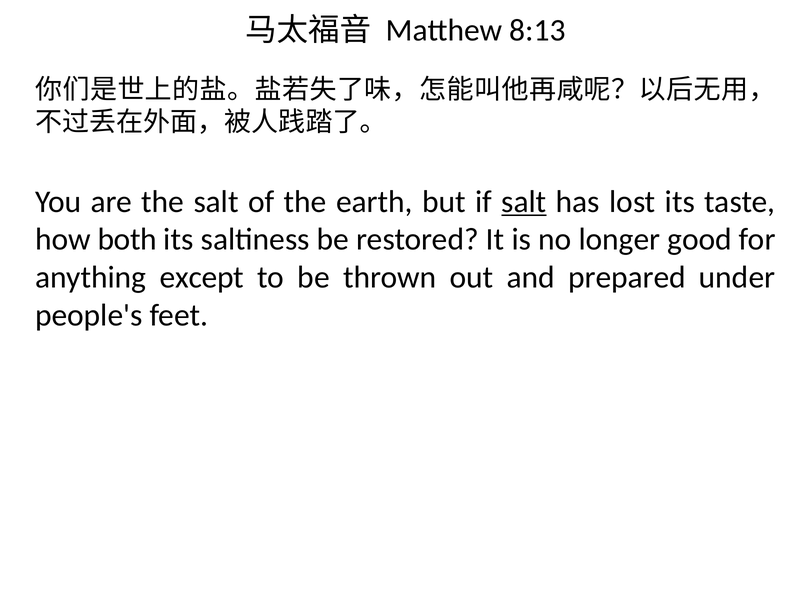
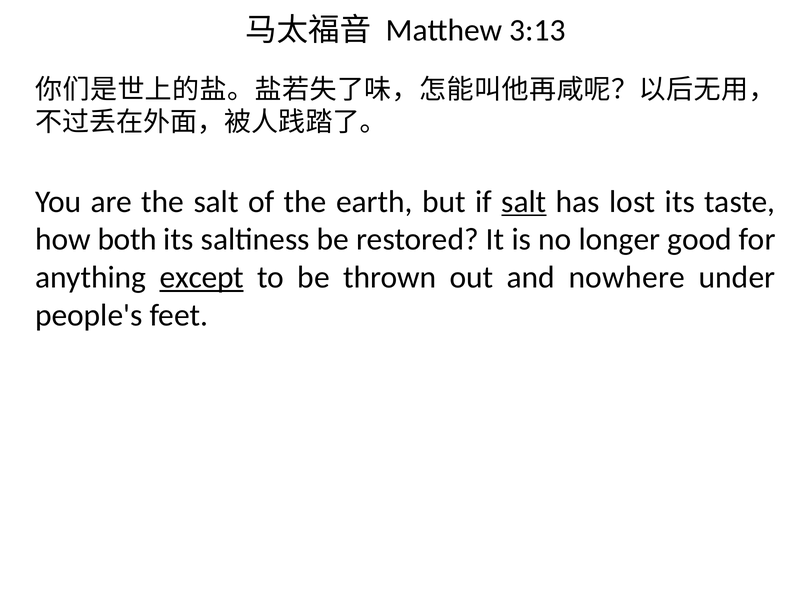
8:13: 8:13 -> 3:13 (537, 31)
except underline: none -> present (202, 278)
prepared: prepared -> nowhere (627, 278)
